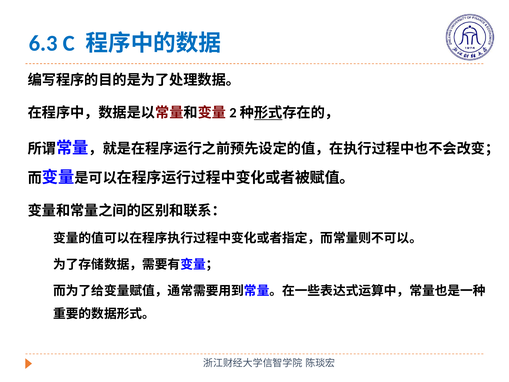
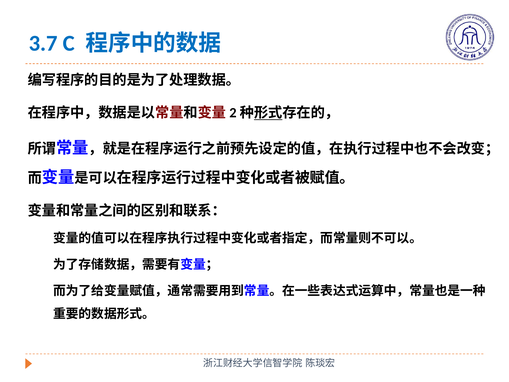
6.3: 6.3 -> 3.7 (43, 43)
